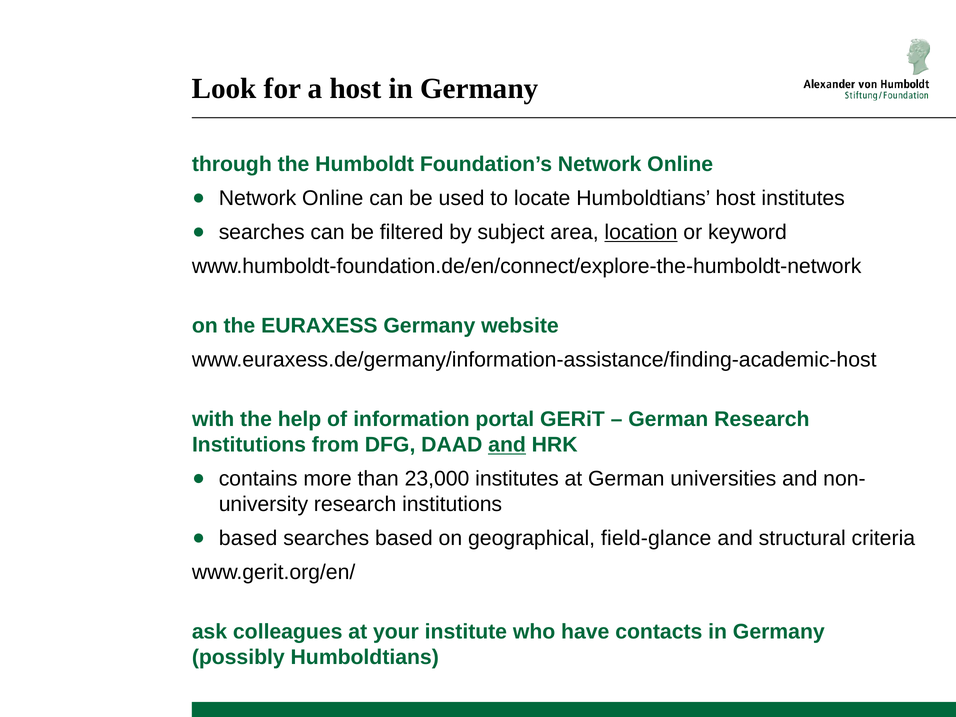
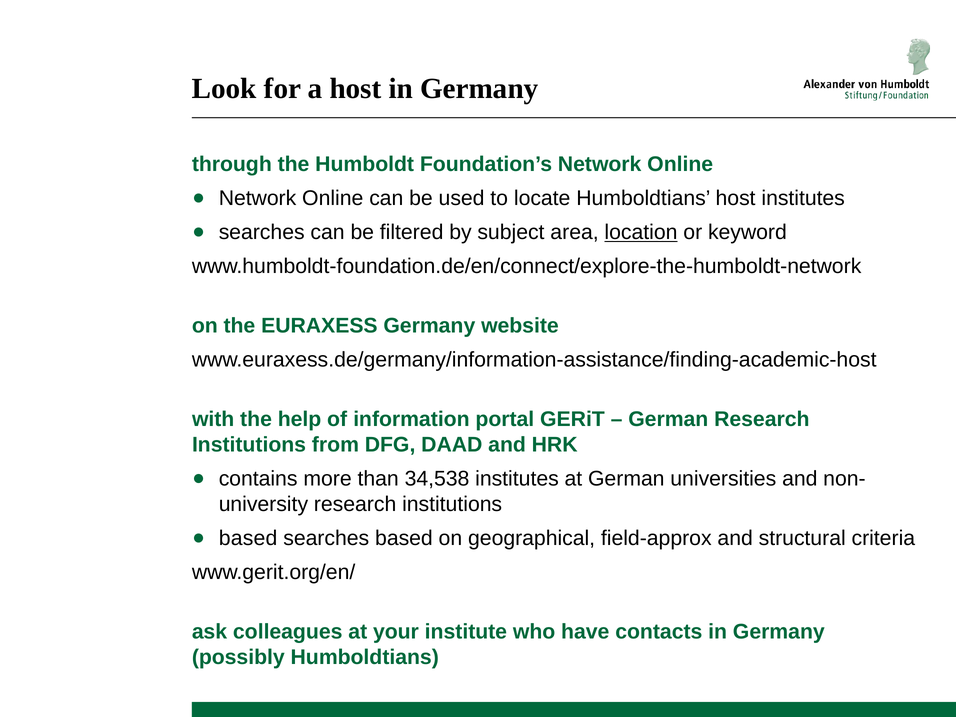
and underline: present -> none (507, 445)
23,000: 23,000 -> 34,538 (437, 479)
field-glance: field-glance -> field-approx (656, 538)
